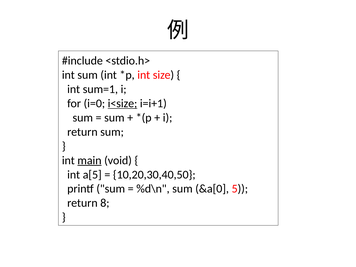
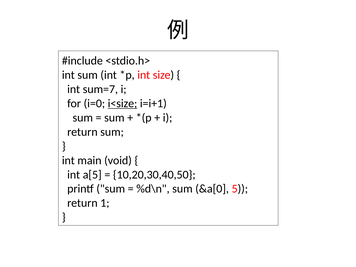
sum=1: sum=1 -> sum=7 (100, 89)
main underline: present -> none (89, 160)
8: 8 -> 1 (105, 203)
